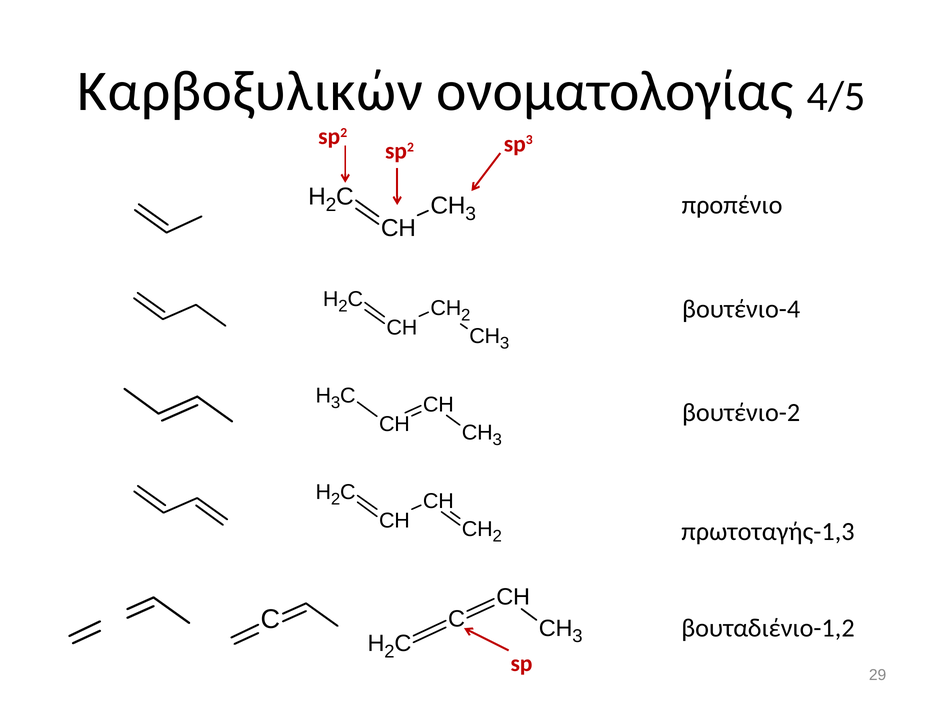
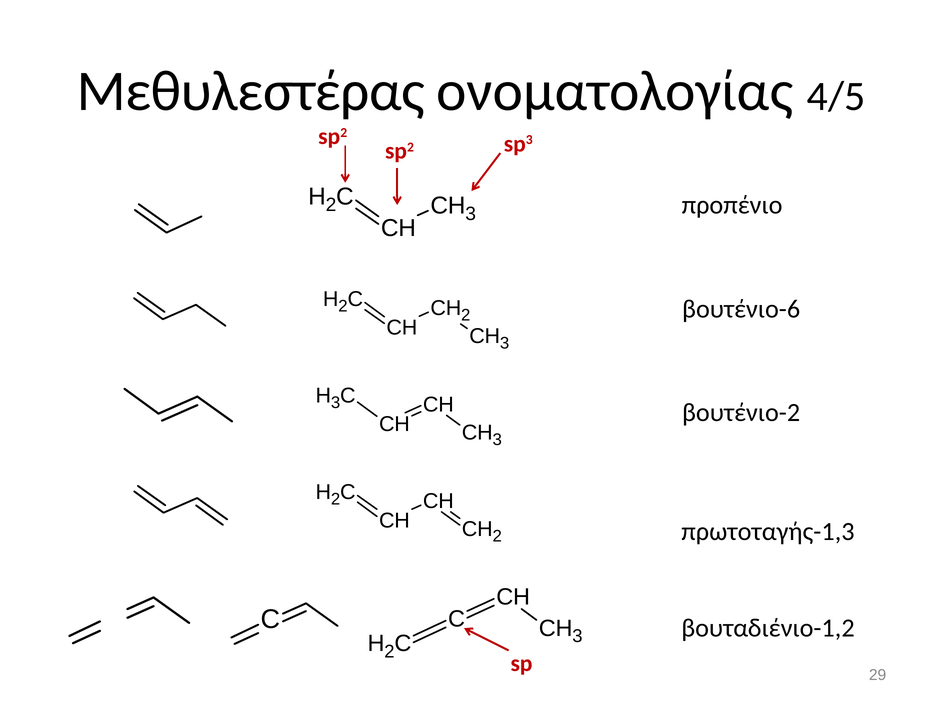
Καρβοξυλικών: Καρβοξυλικών -> Μεθυλεστέρας (251, 91)
βουτένιο-4: βουτένιο-4 -> βουτένιο-6 (741, 309)
